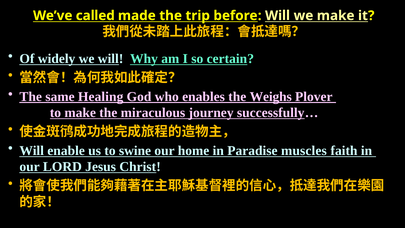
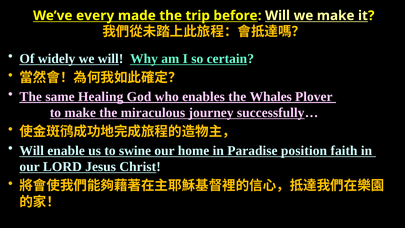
called: called -> every (95, 16)
Weighs: Weighs -> Whales (271, 96)
muscles: muscles -> position (304, 150)
